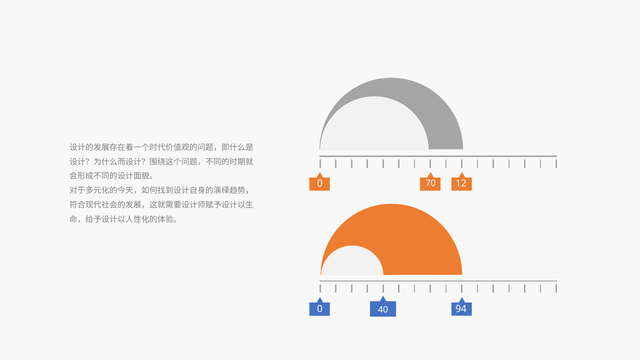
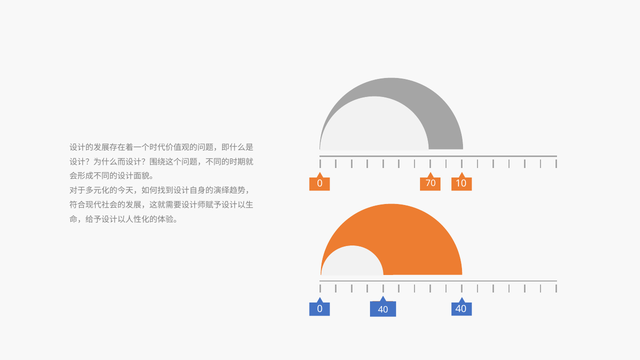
12: 12 -> 10 (461, 184)
0 94: 94 -> 40 (461, 309)
